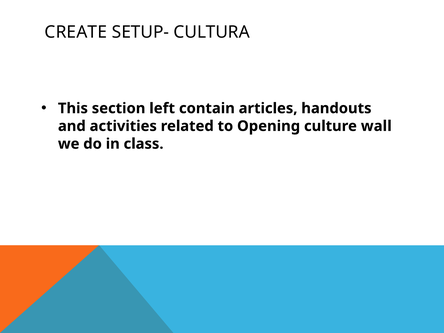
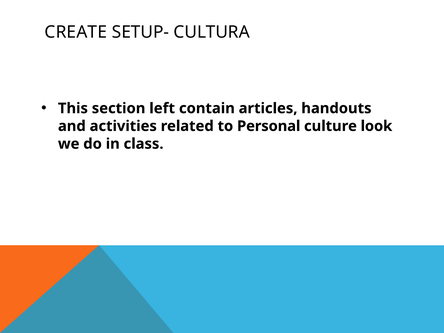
Opening: Opening -> Personal (269, 126)
wall: wall -> look (376, 126)
